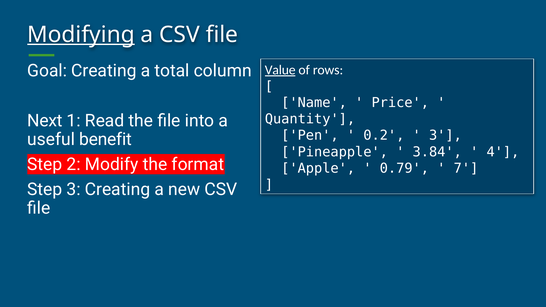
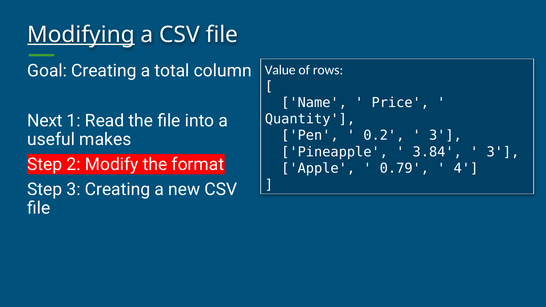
Value underline: present -> none (280, 70)
benefit: benefit -> makes (105, 140)
4: 4 -> 3 (503, 152)
7: 7 -> 4 (466, 168)
